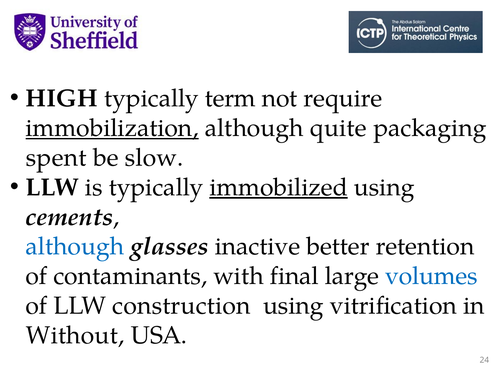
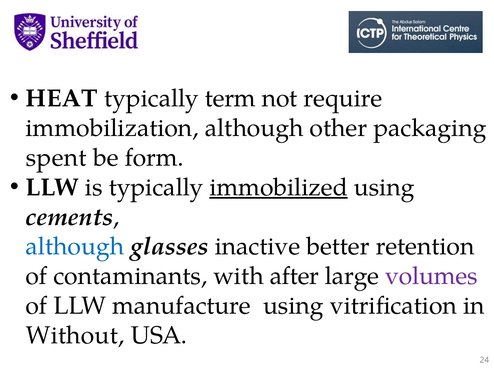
HIGH: HIGH -> HEAT (62, 99)
immobilization underline: present -> none (112, 128)
quite: quite -> other (338, 128)
slow: slow -> form (154, 158)
final: final -> after (294, 276)
volumes colour: blue -> purple (431, 276)
construction: construction -> manufacture (182, 306)
